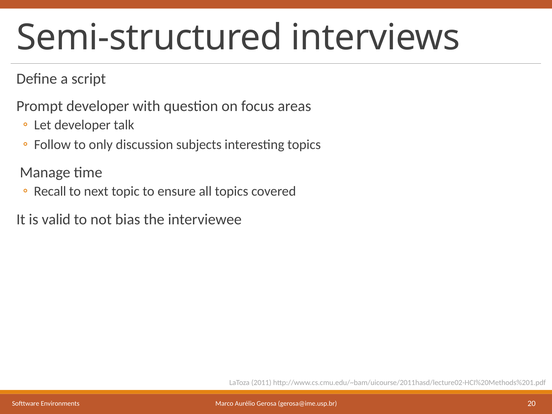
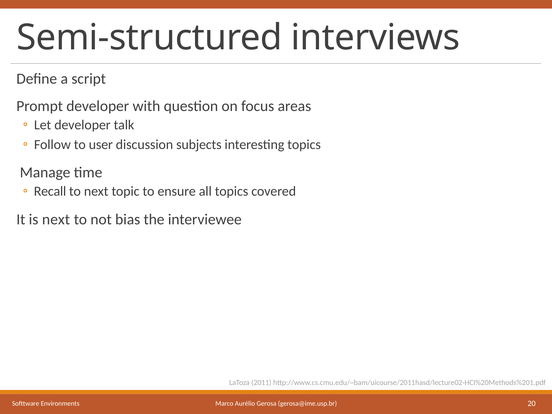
only: only -> user (101, 144)
is valid: valid -> next (56, 219)
